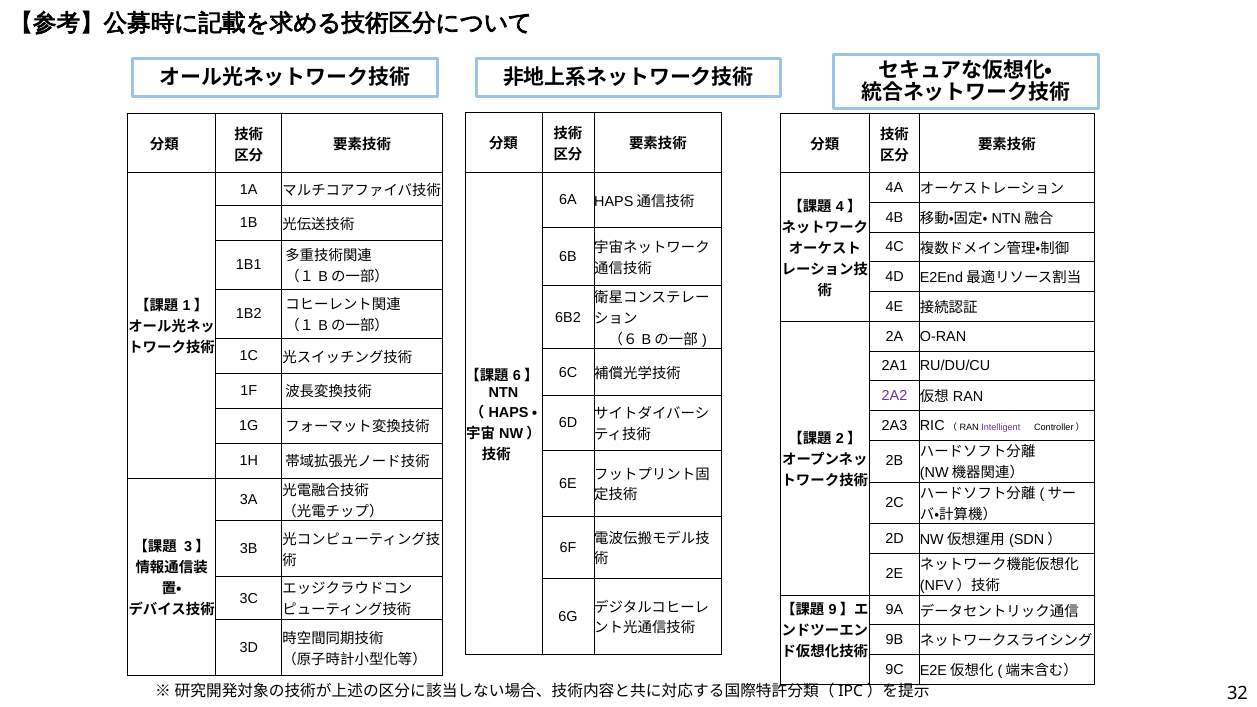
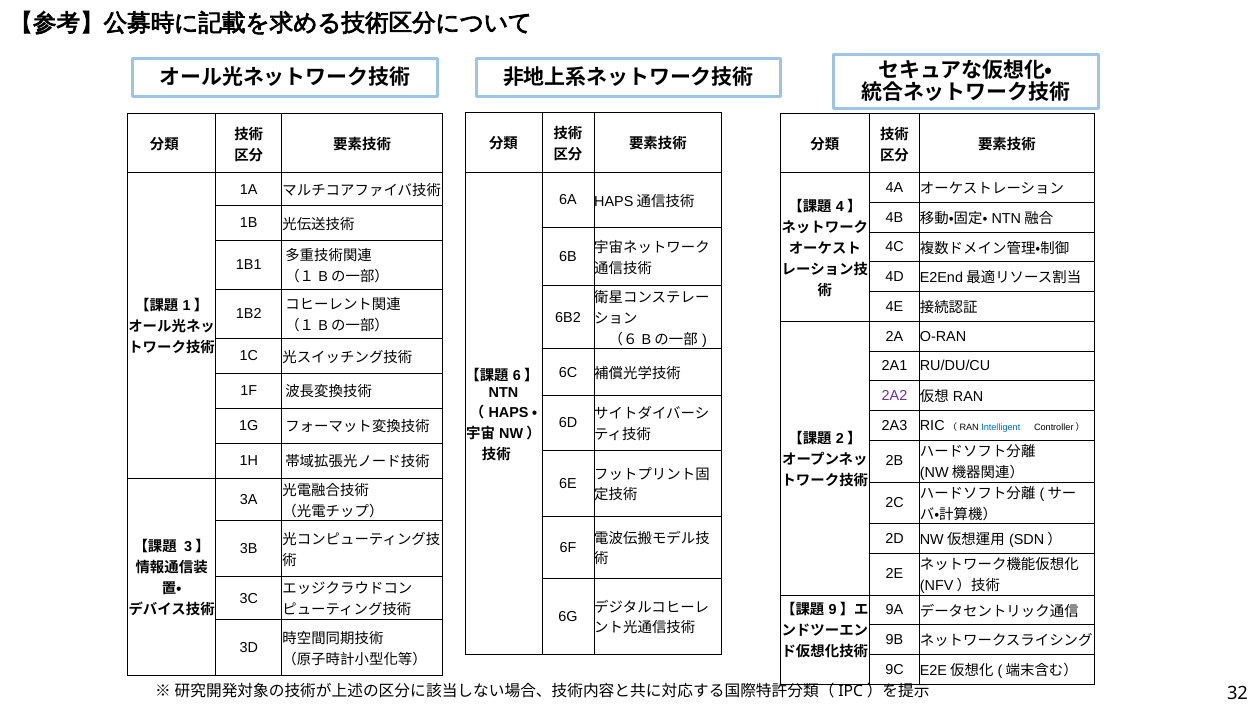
Intelligent colour: purple -> blue (1001, 427)
